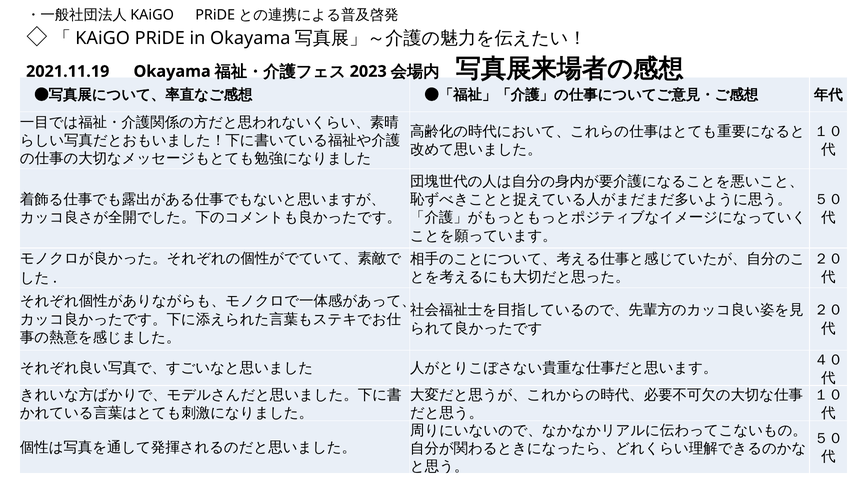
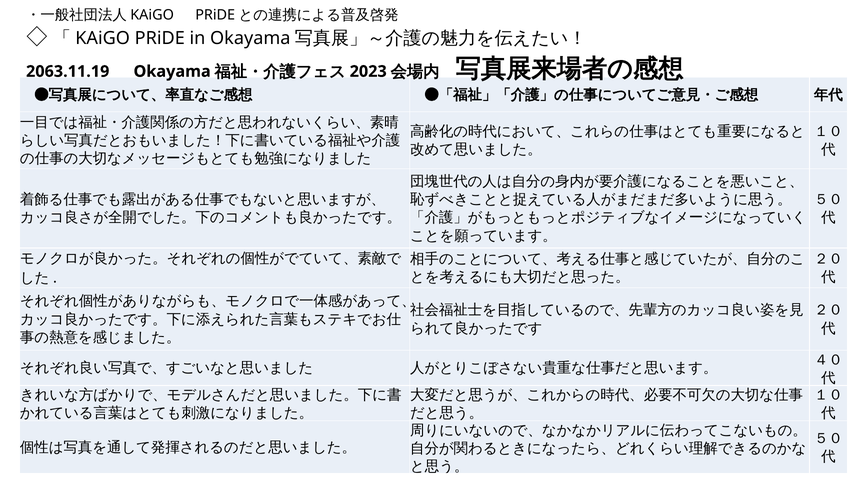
2021.11.19: 2021.11.19 -> 2063.11.19 (68, 71)
